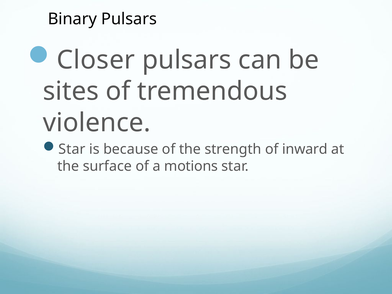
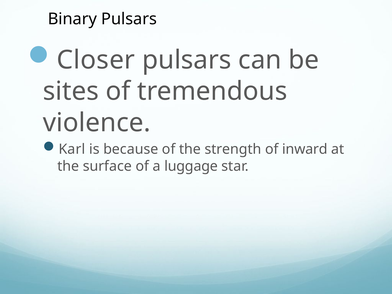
Star: Star -> Karl (72, 149)
motions: motions -> luggage (191, 166)
